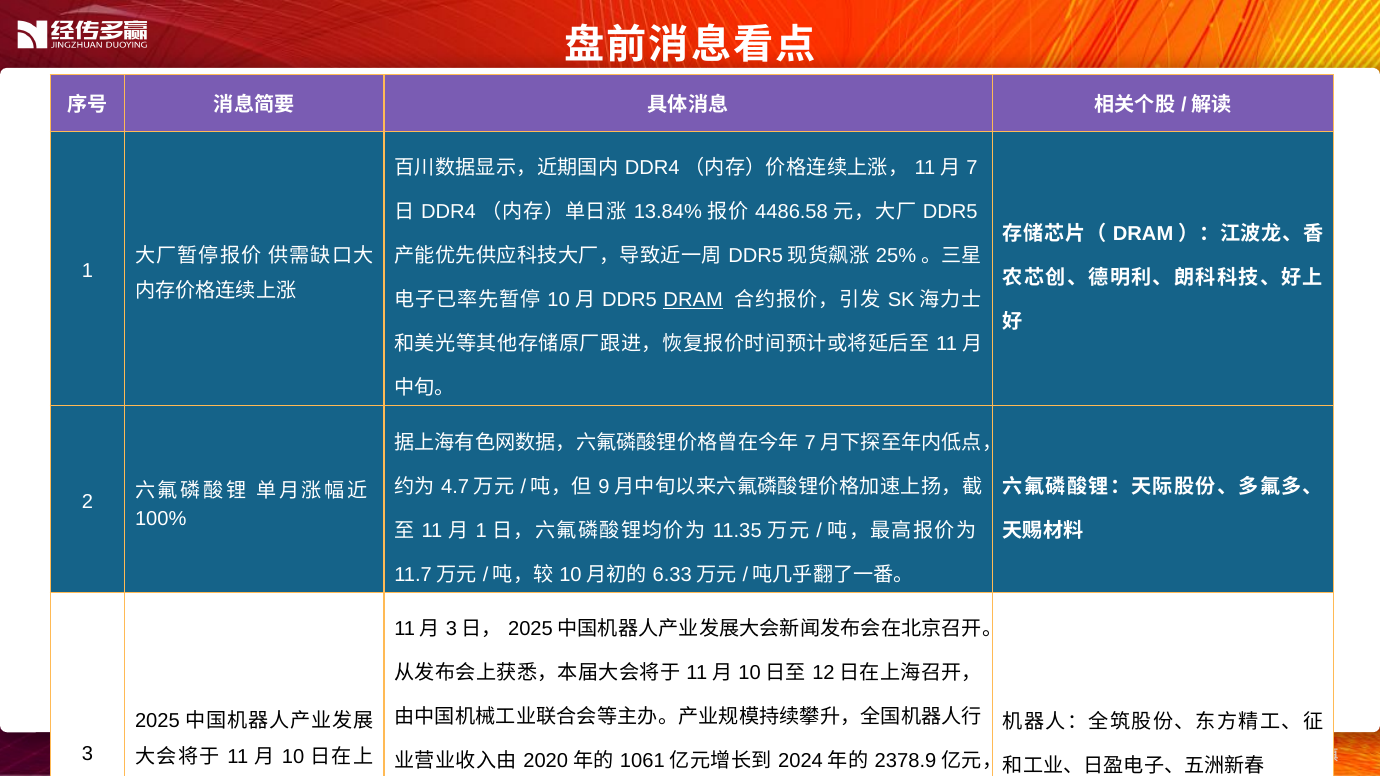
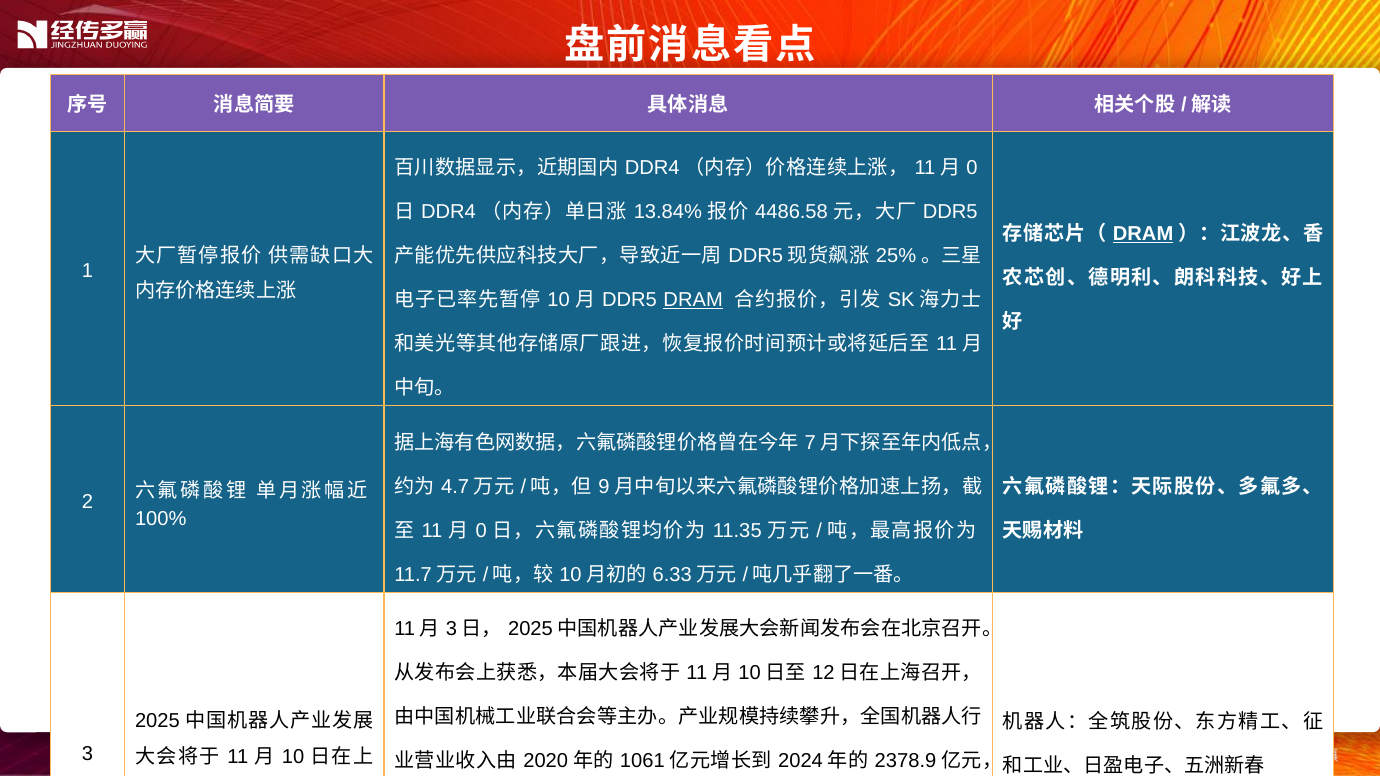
7: 7 -> 0 (972, 168)
DRAM underline: none -> present (1143, 234)
1: 1 -> 0 (481, 531)
